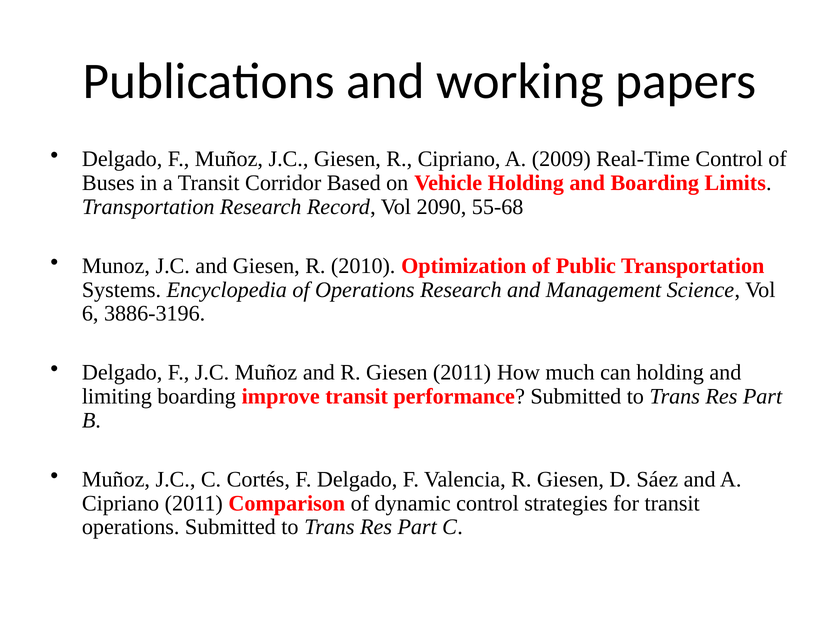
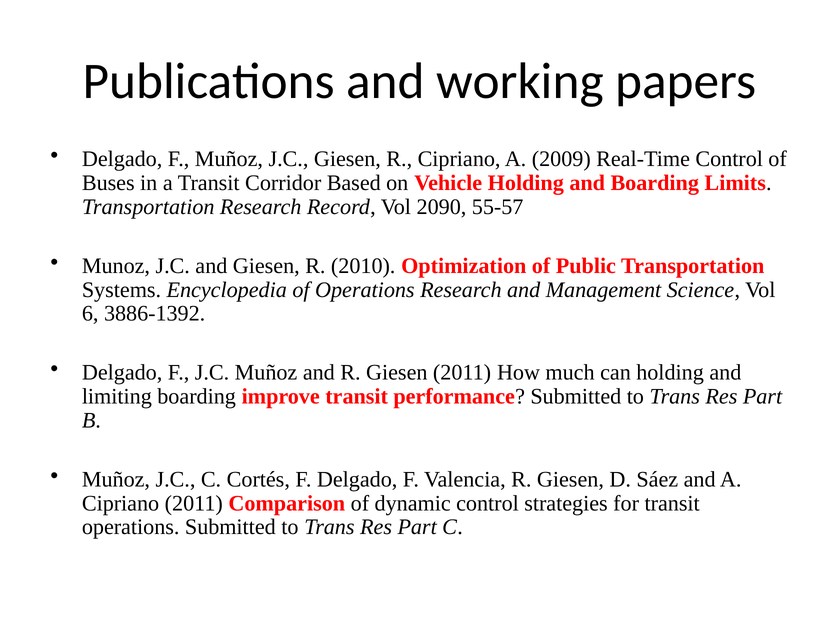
55-68: 55-68 -> 55-57 (498, 207)
3886-3196: 3886-3196 -> 3886-1392 (155, 314)
